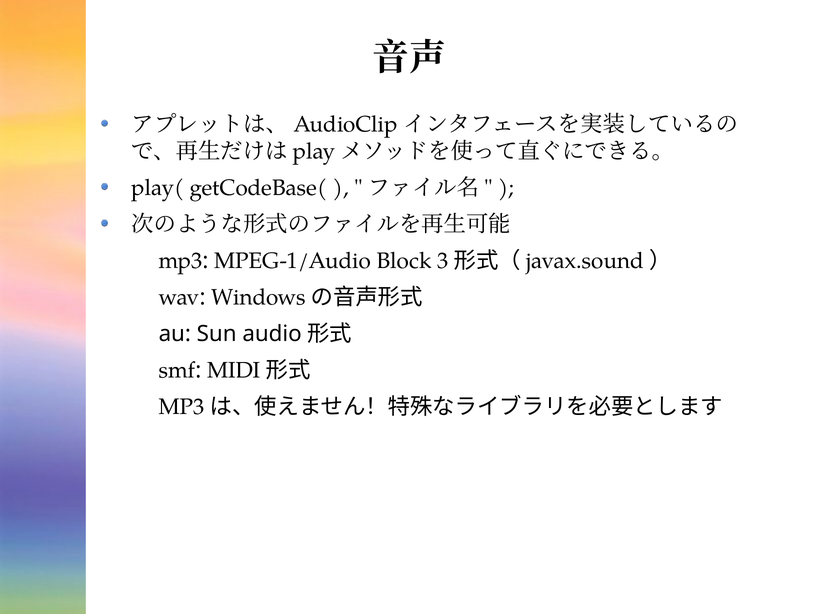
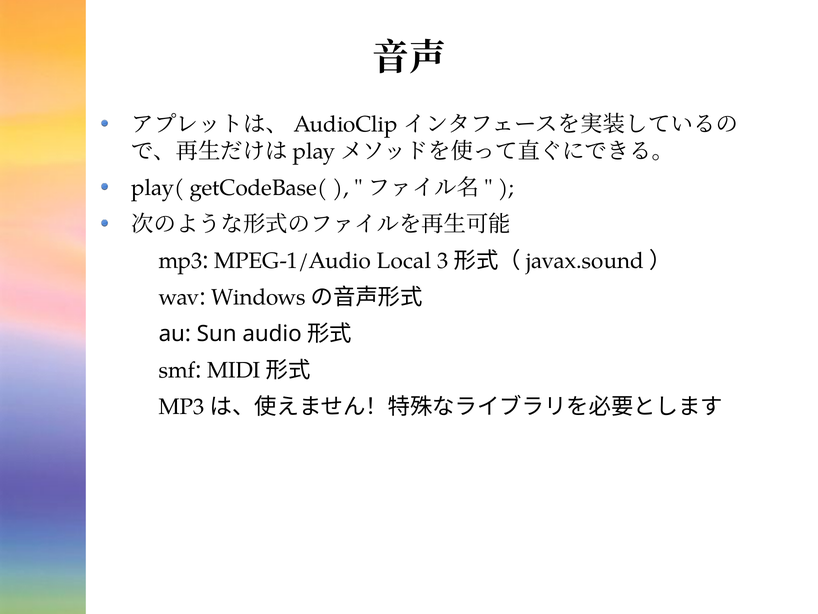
Block: Block -> Local (404, 261)
